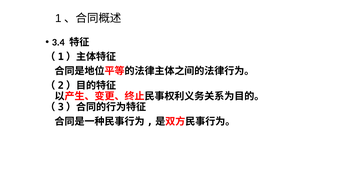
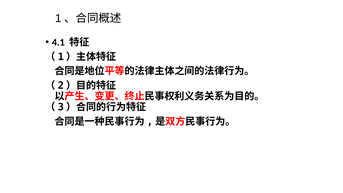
3.4: 3.4 -> 4.1 (58, 42)
